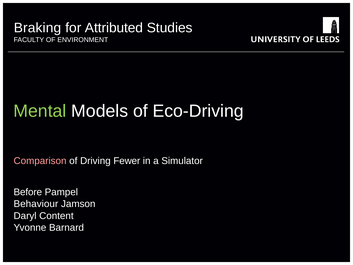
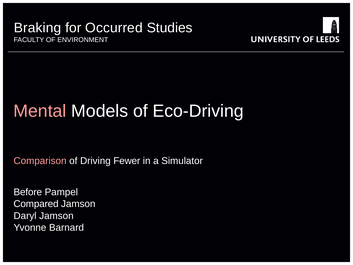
Attributed: Attributed -> Occurred (114, 28)
Mental colour: light green -> pink (40, 111)
Behaviour: Behaviour -> Compared (36, 204)
Daryl Content: Content -> Jamson (56, 216)
